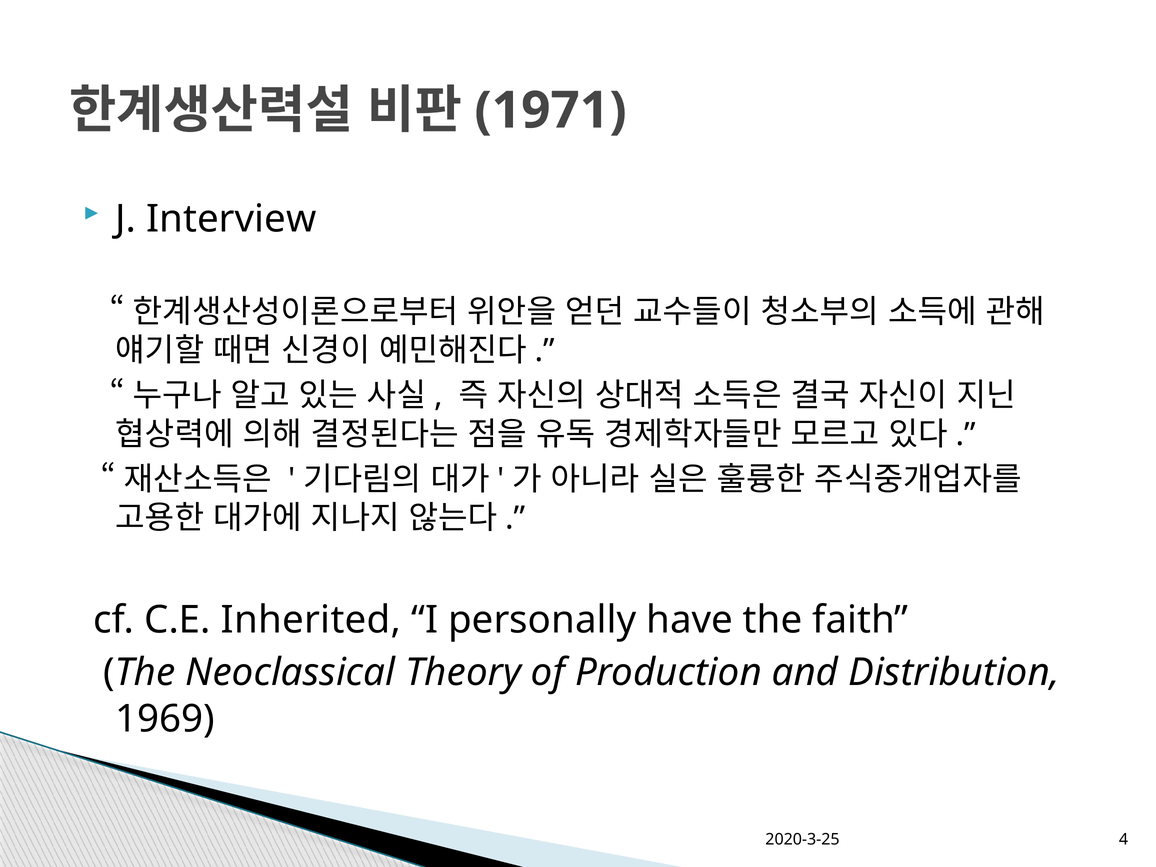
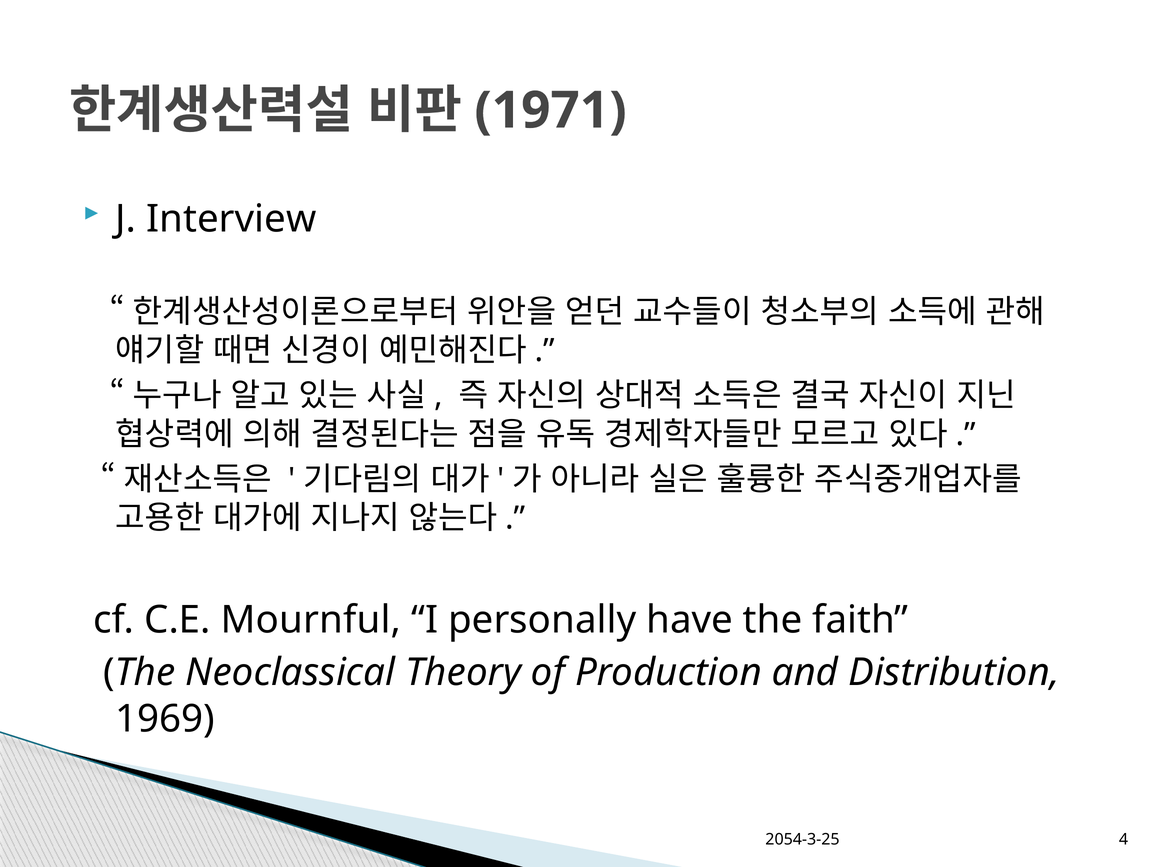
Inherited: Inherited -> Mournful (311, 620)
2020-3-25: 2020-3-25 -> 2054-3-25 (803, 840)
